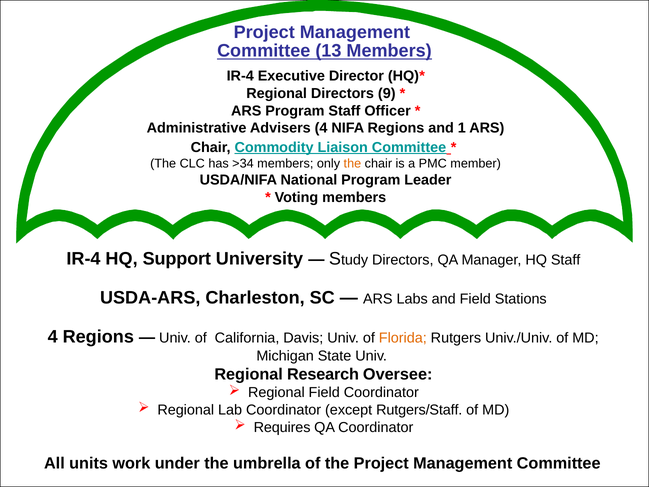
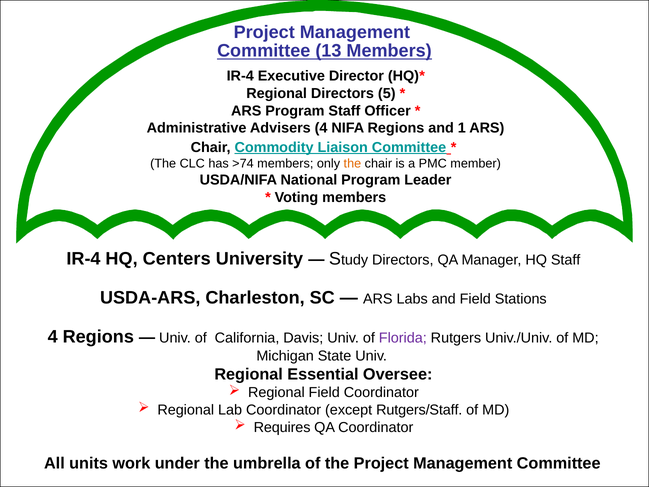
9: 9 -> 5 (387, 93)
>34: >34 -> >74 (243, 164)
Support: Support -> Centers (177, 259)
Florida colour: orange -> purple (403, 338)
Research: Research -> Essential (323, 374)
